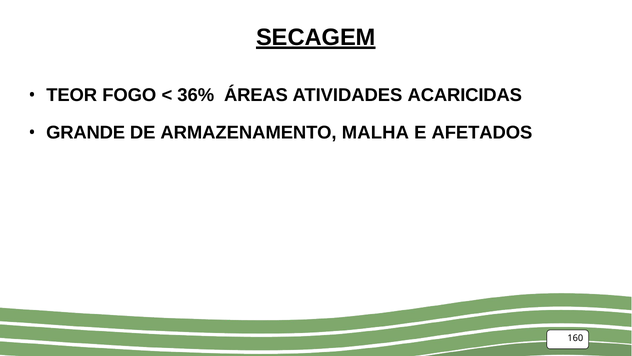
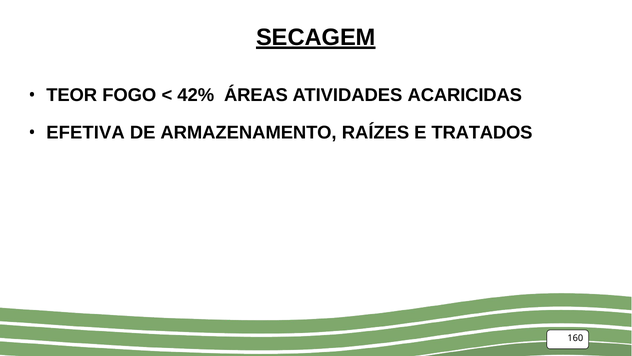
36%: 36% -> 42% (196, 95)
GRANDE: GRANDE -> EFETIVA (86, 133)
MALHA: MALHA -> RAÍZES (376, 133)
AFETADOS: AFETADOS -> TRATADOS (482, 133)
